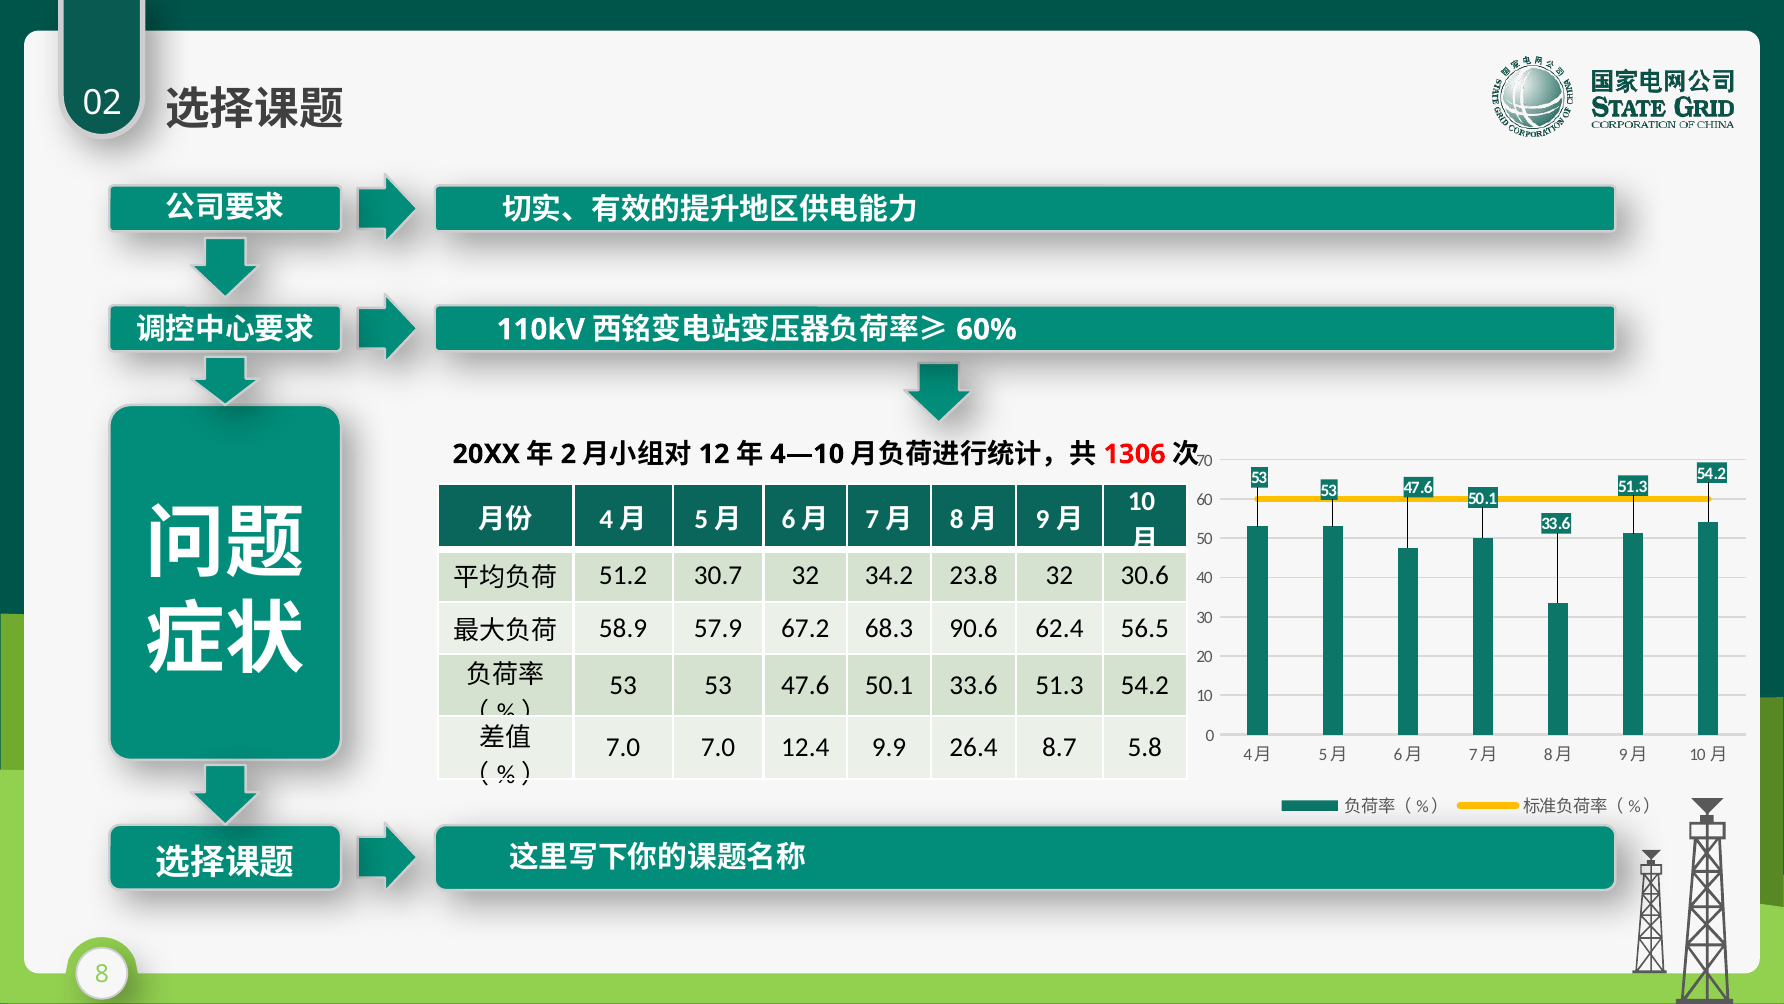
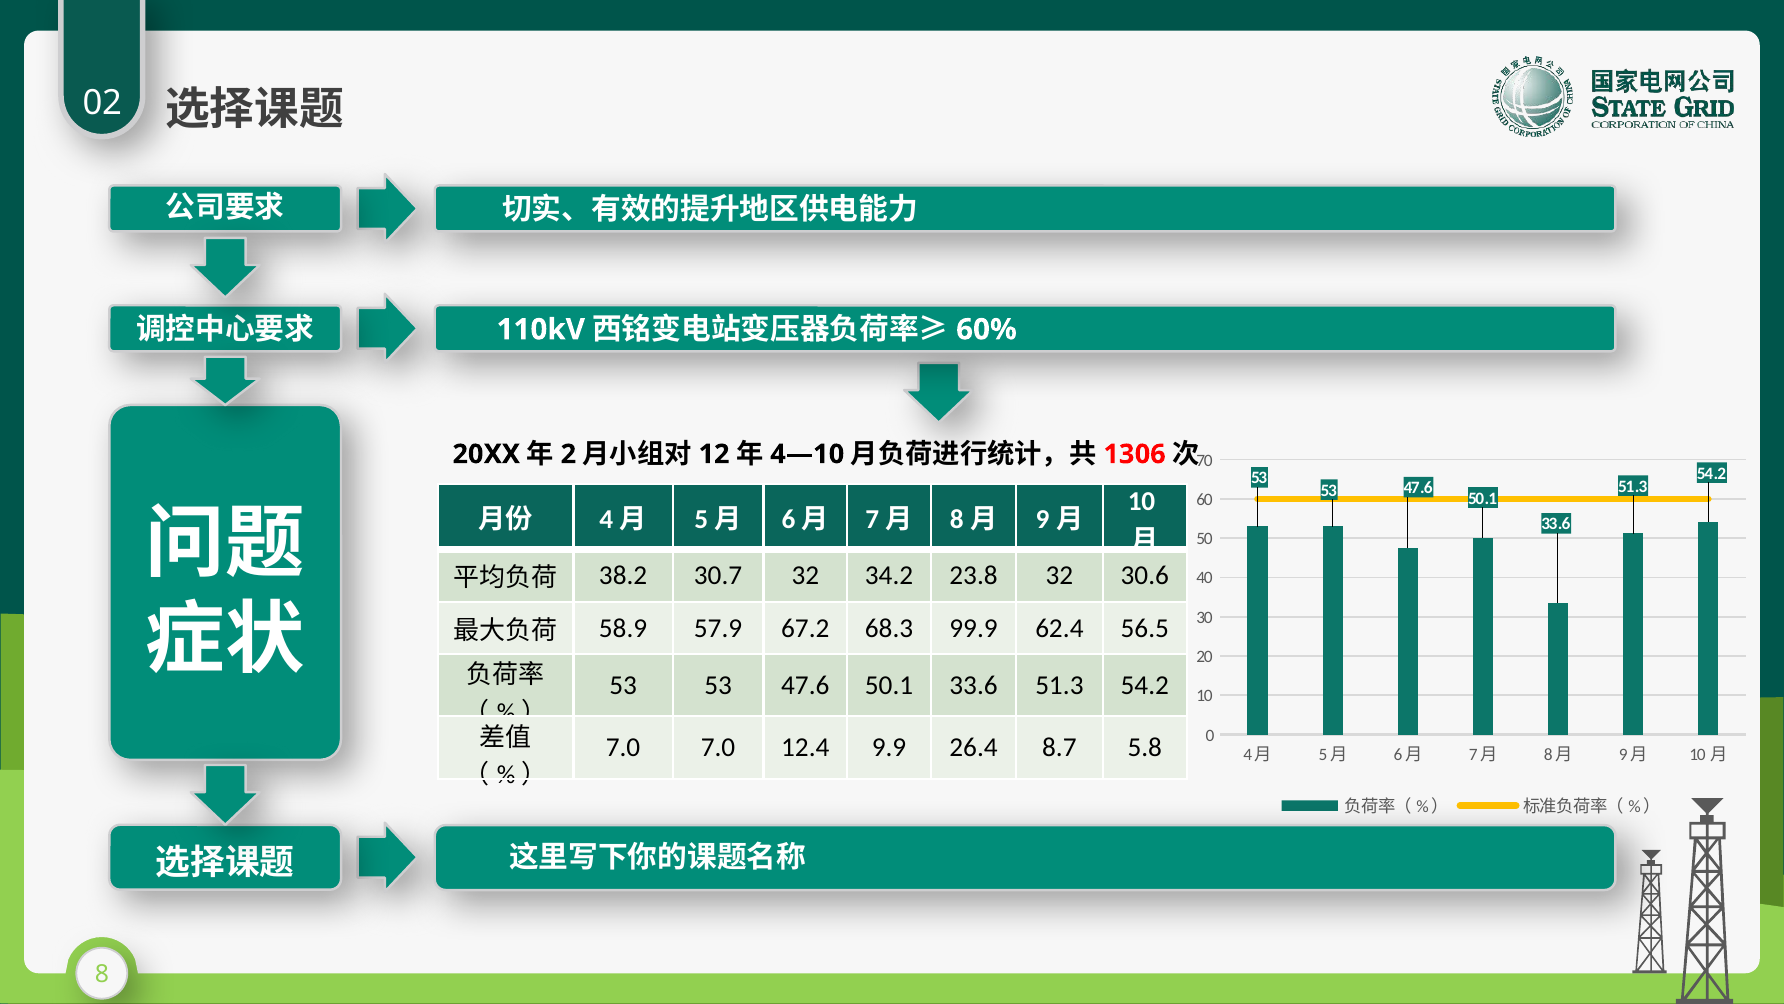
51.2: 51.2 -> 38.2 (623, 576)
90.6: 90.6 -> 99.9 (974, 628)
